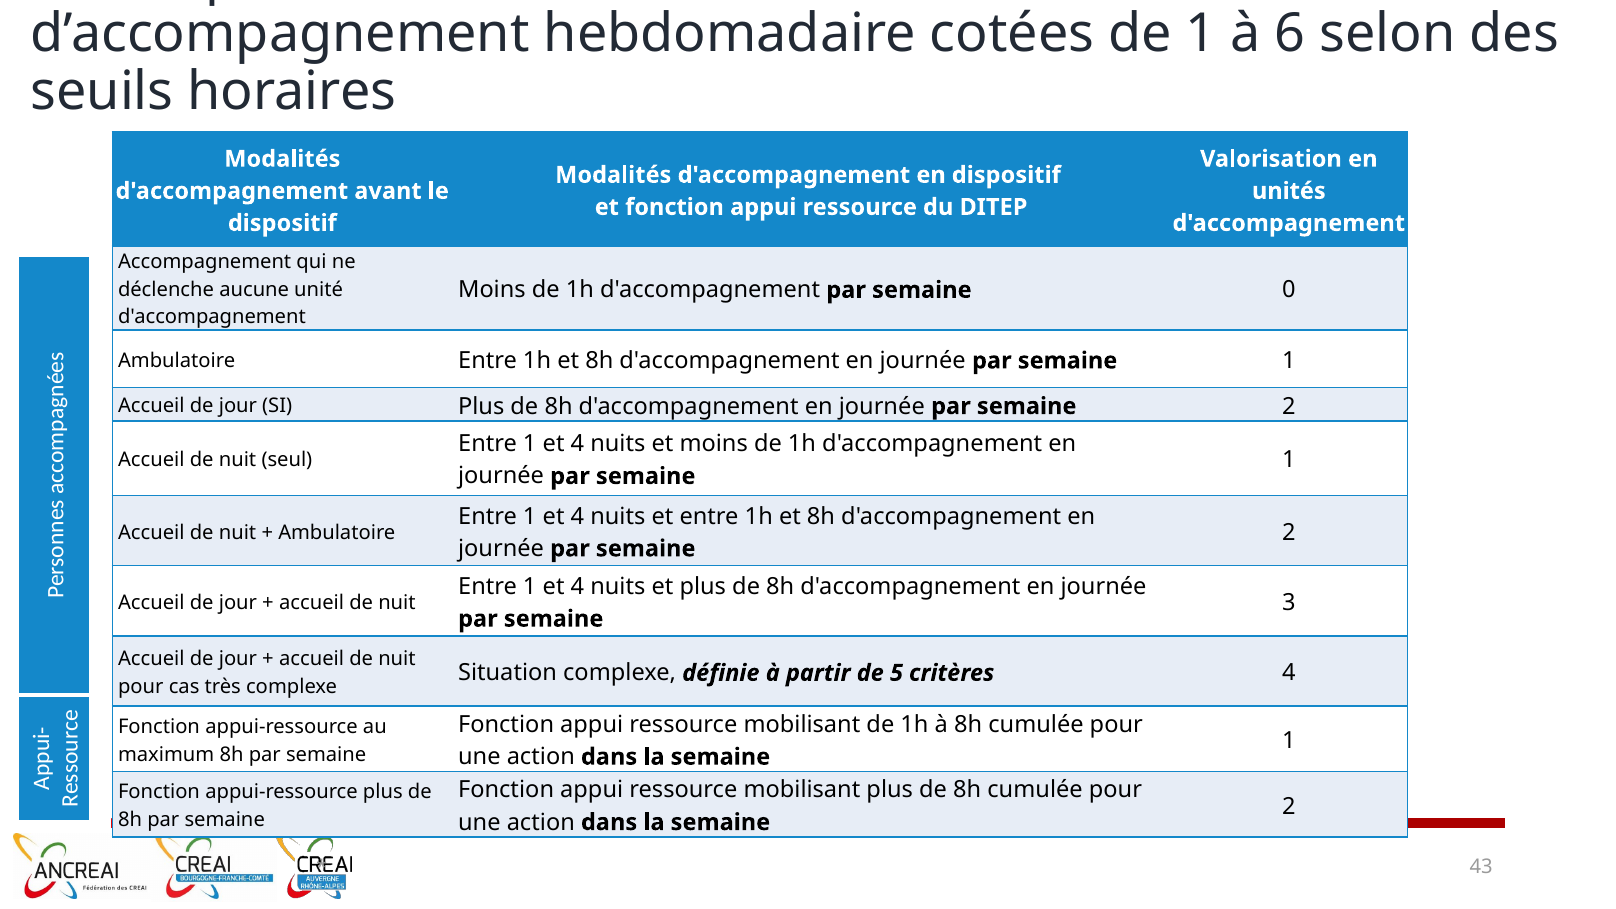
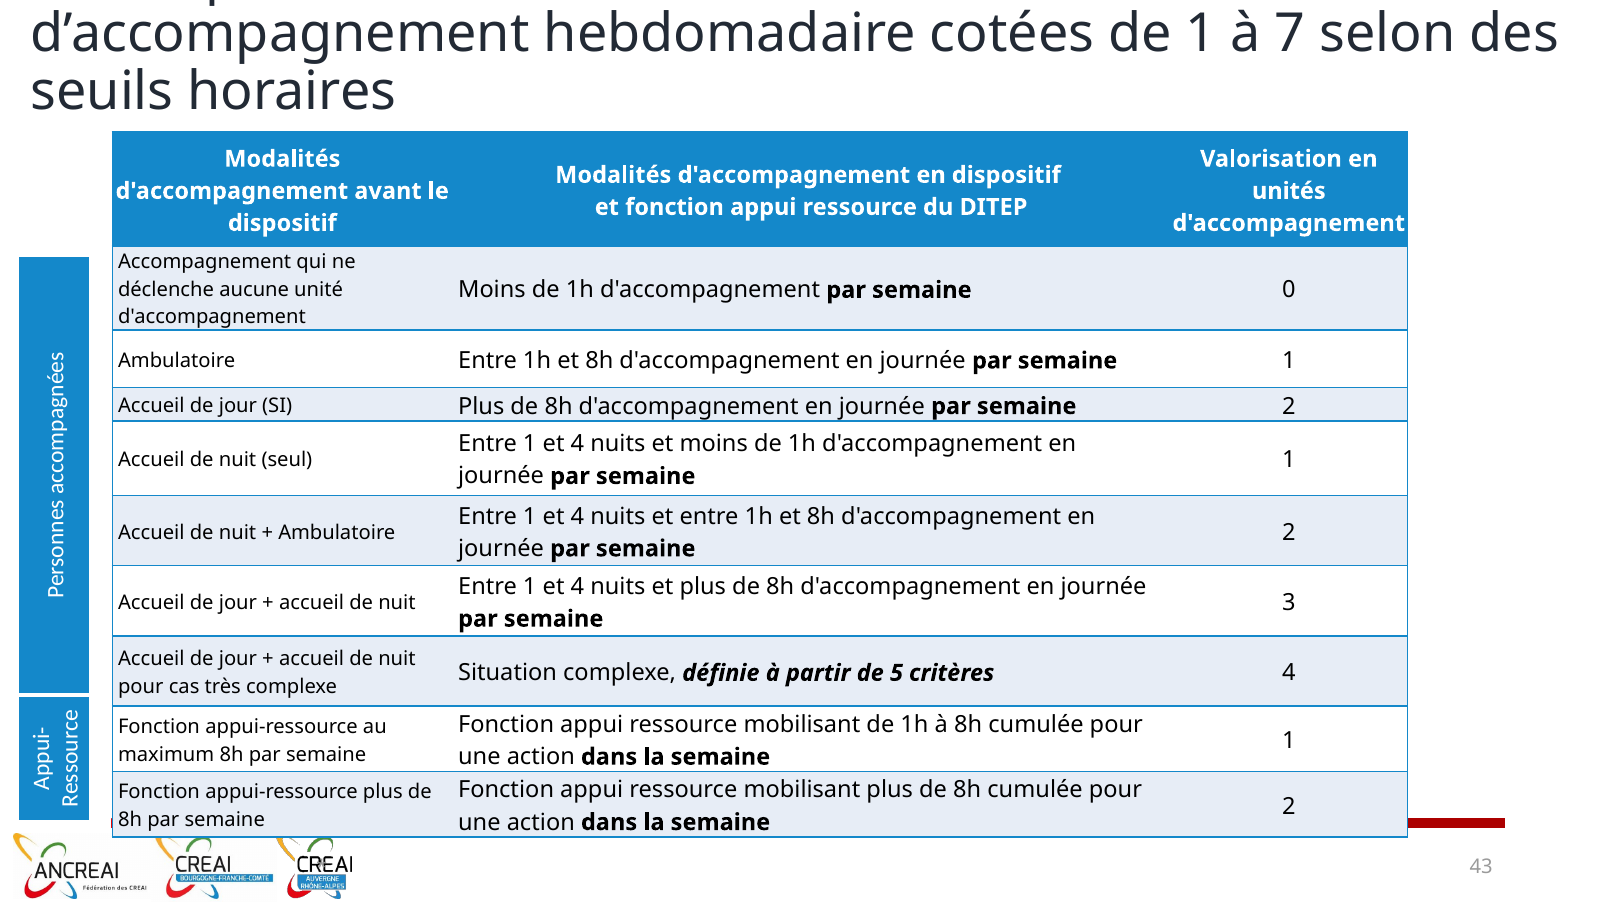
6: 6 -> 7 (1290, 34)
